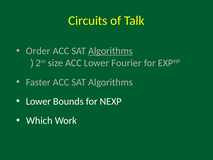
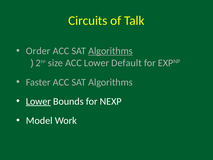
Fourier: Fourier -> Default (127, 63)
Lower underline: none -> present (38, 101)
Which: Which -> Model (39, 120)
